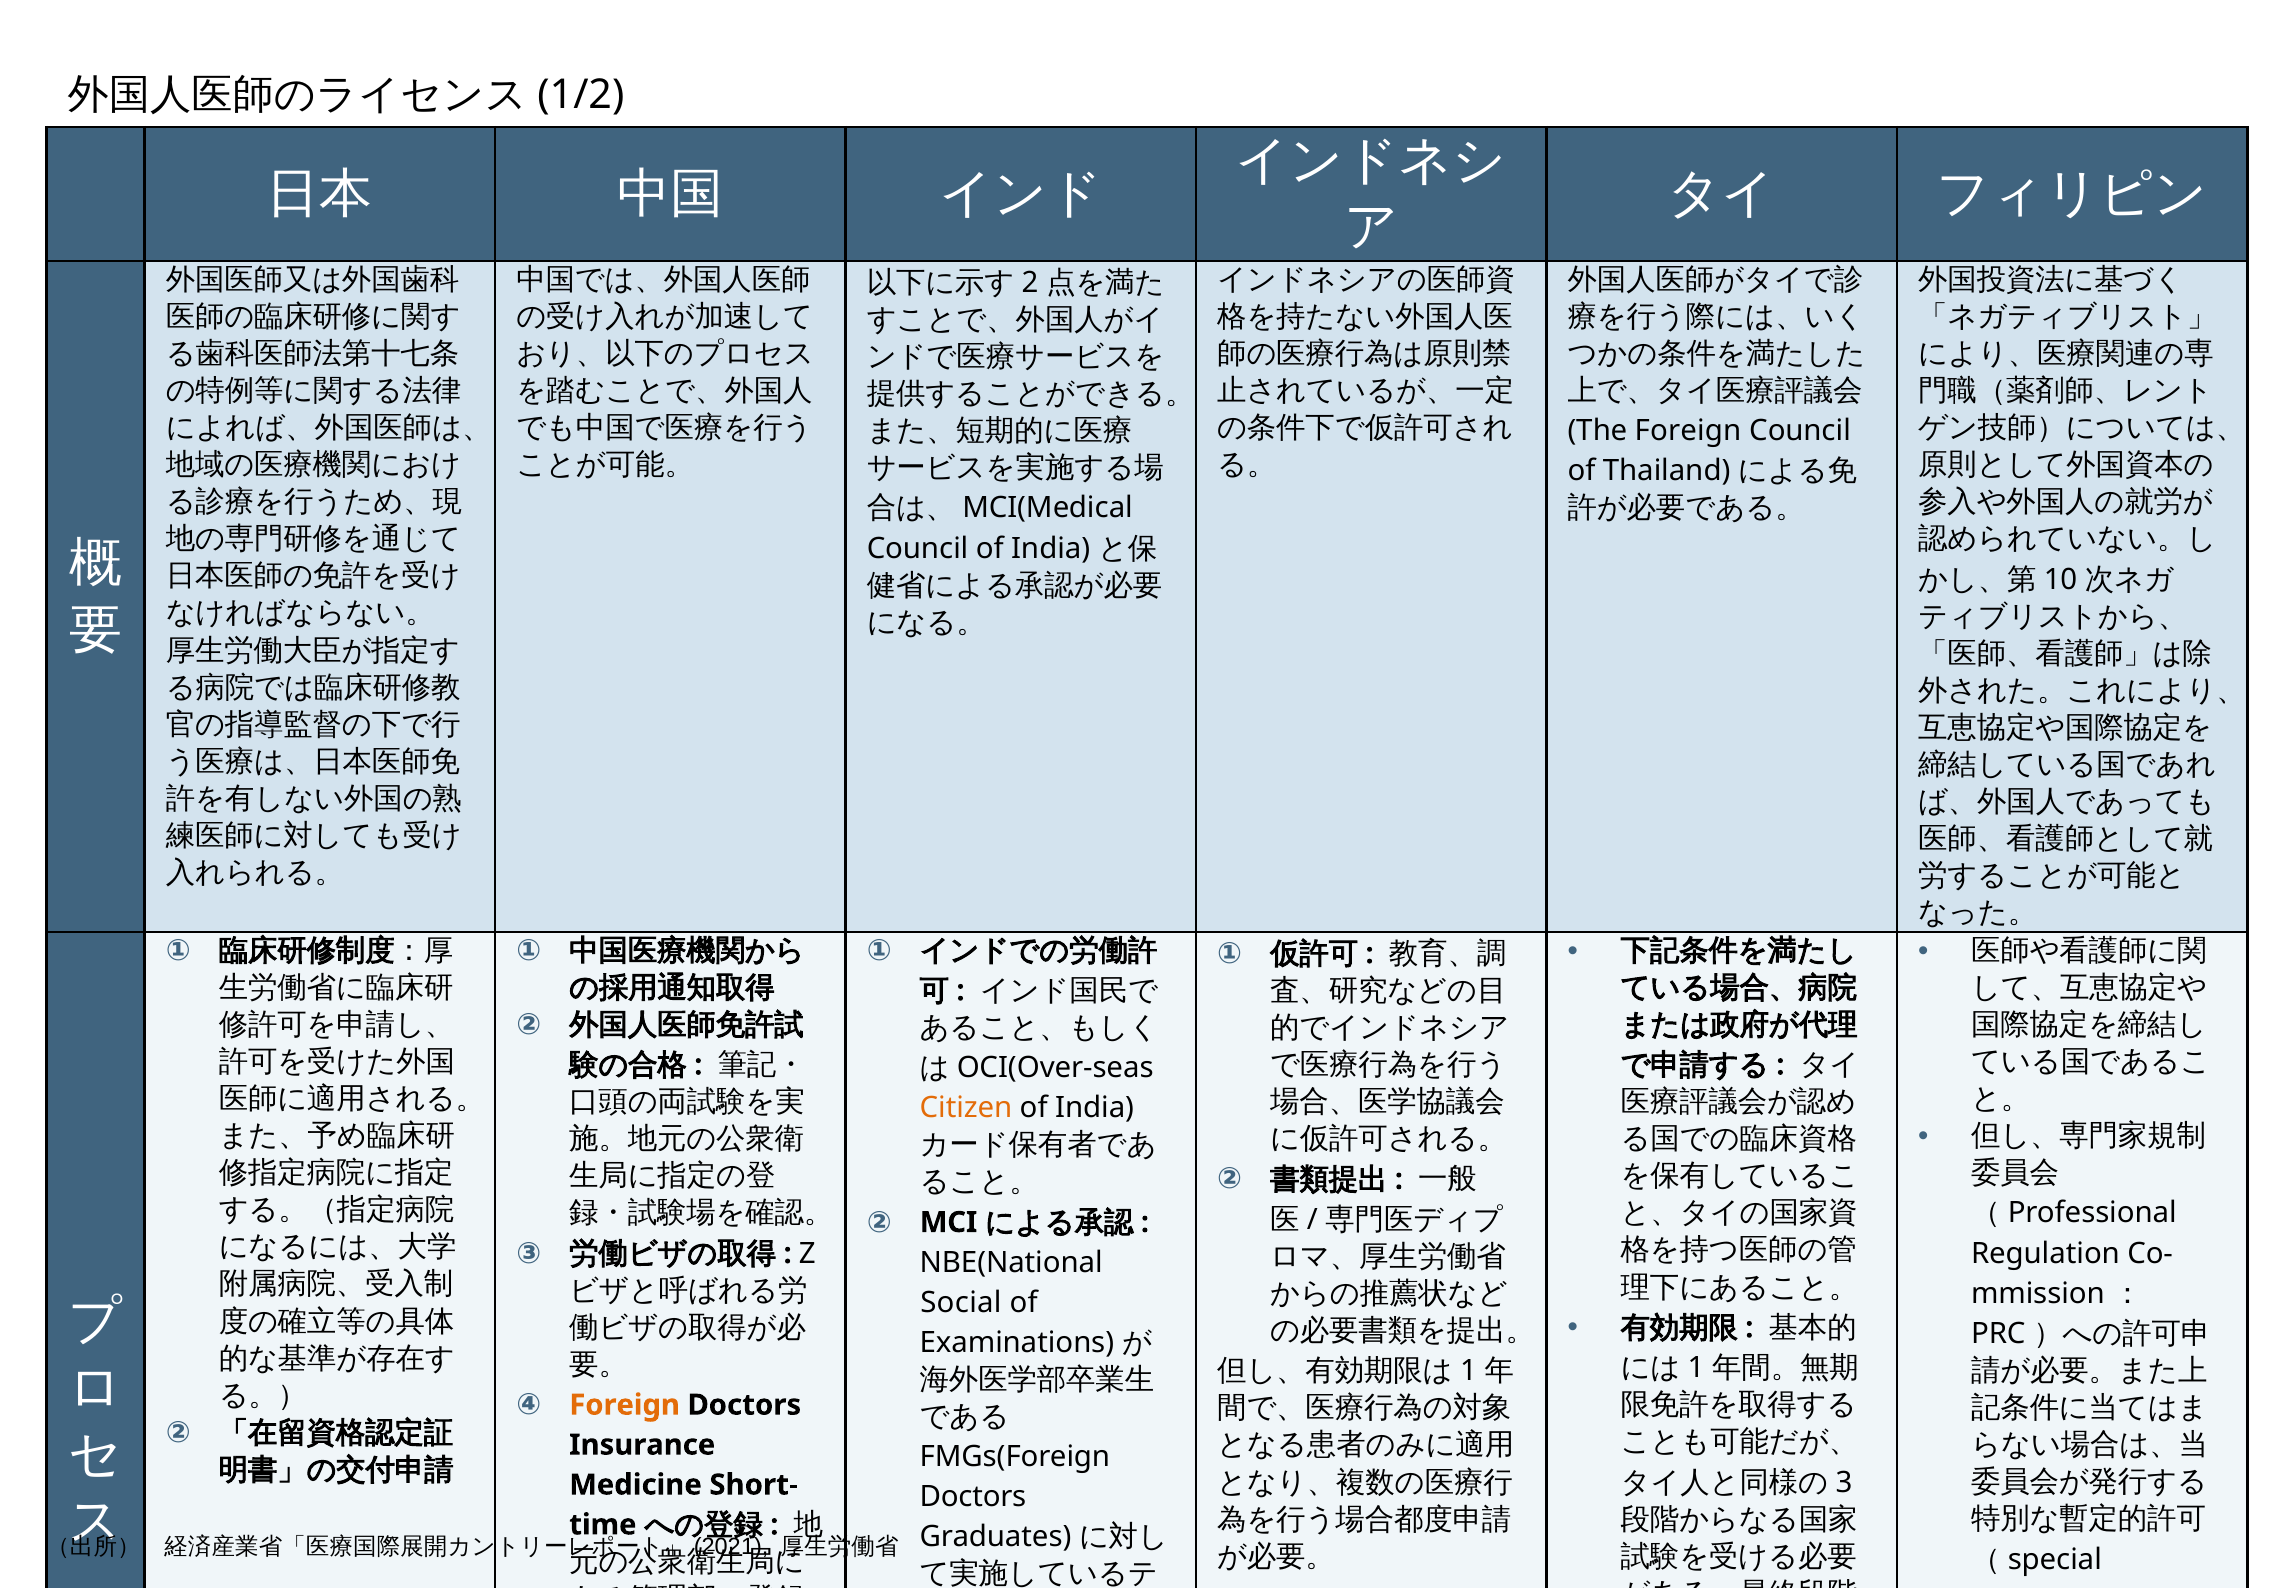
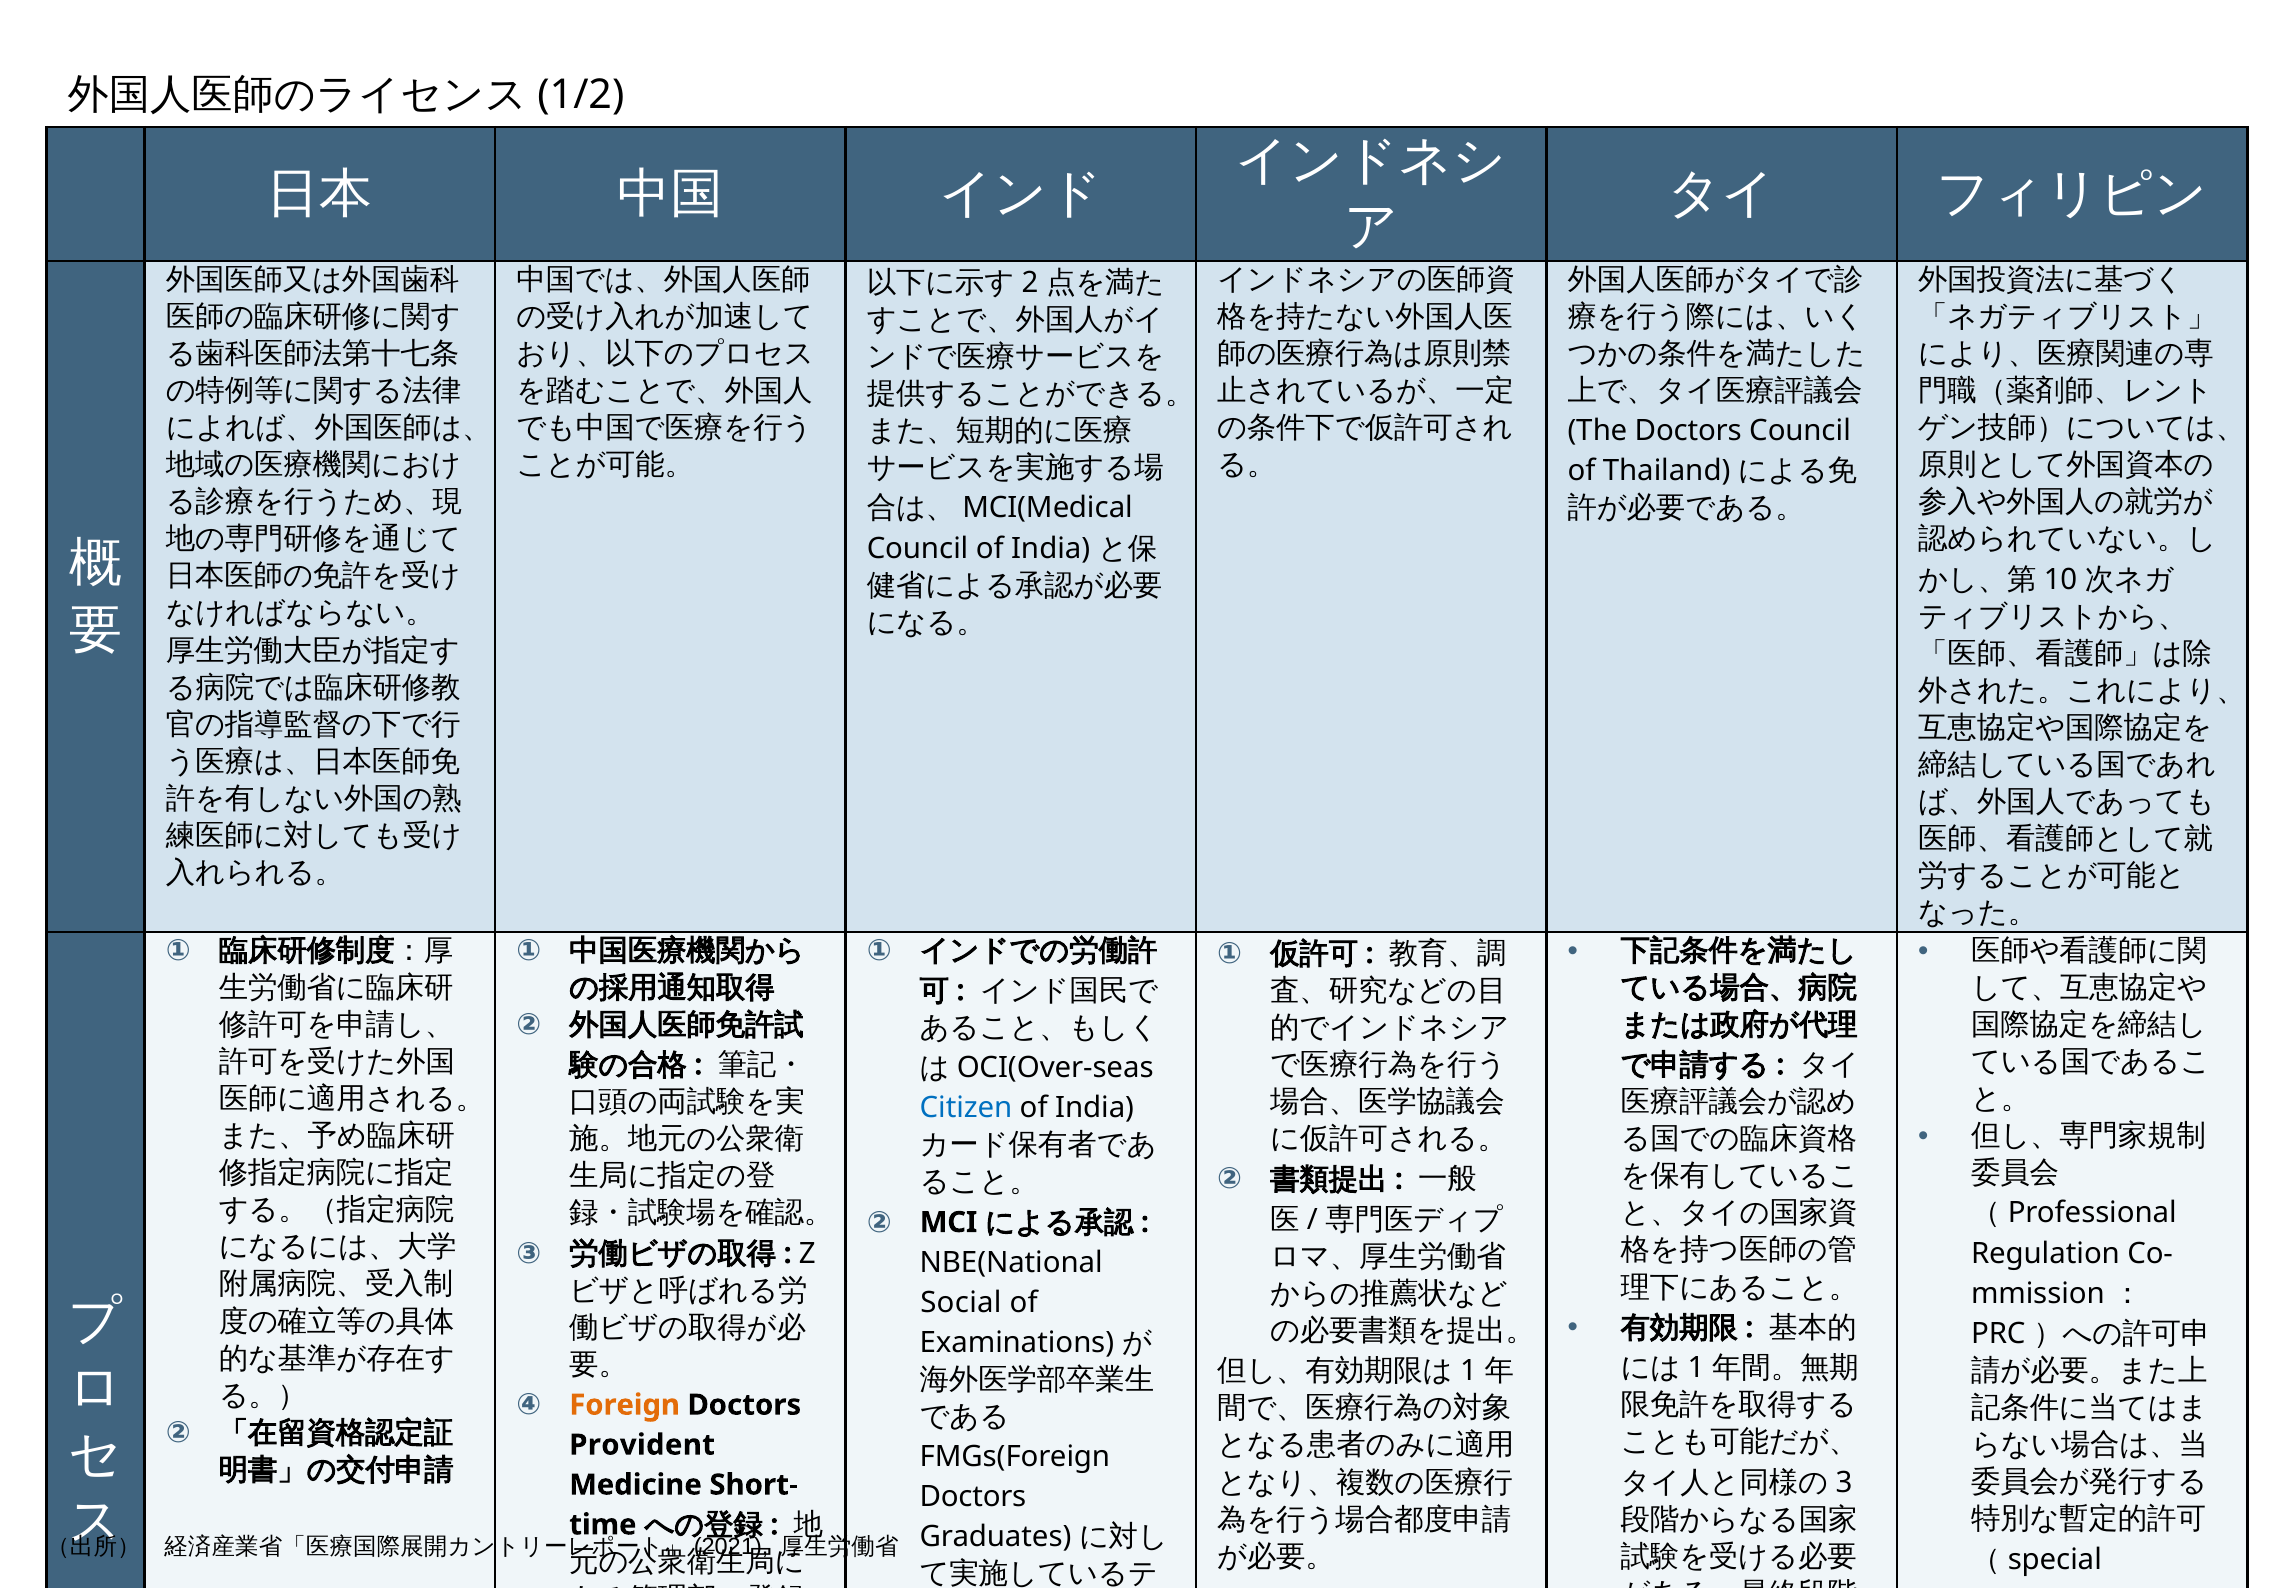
Foreign: Foreign -> Doctors (1688, 431)
Citizen colour: orange -> blue (966, 1108)
Insurance: Insurance -> Provident (642, 1445)
